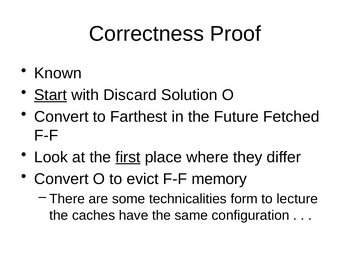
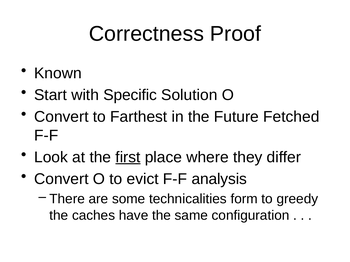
Start underline: present -> none (51, 95)
Discard: Discard -> Specific (130, 95)
memory: memory -> analysis (219, 179)
lecture: lecture -> greedy (297, 199)
